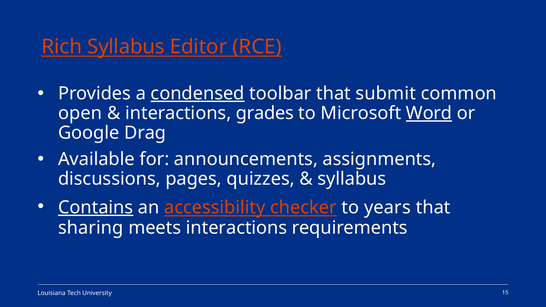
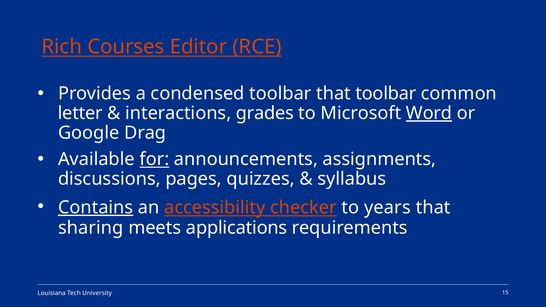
Rich Syllabus: Syllabus -> Courses (126, 47)
condensed underline: present -> none (198, 94)
that submit: submit -> toolbar (386, 94)
open: open -> letter (80, 113)
for underline: none -> present (154, 159)
meets interactions: interactions -> applications (237, 228)
